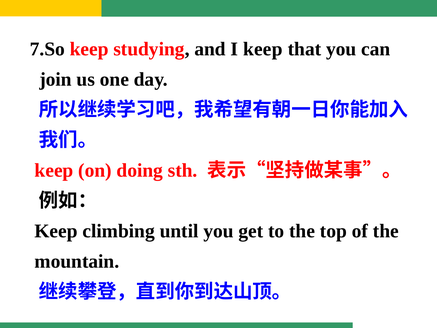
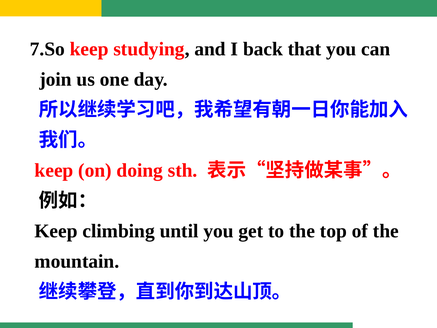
I keep: keep -> back (263, 49)
